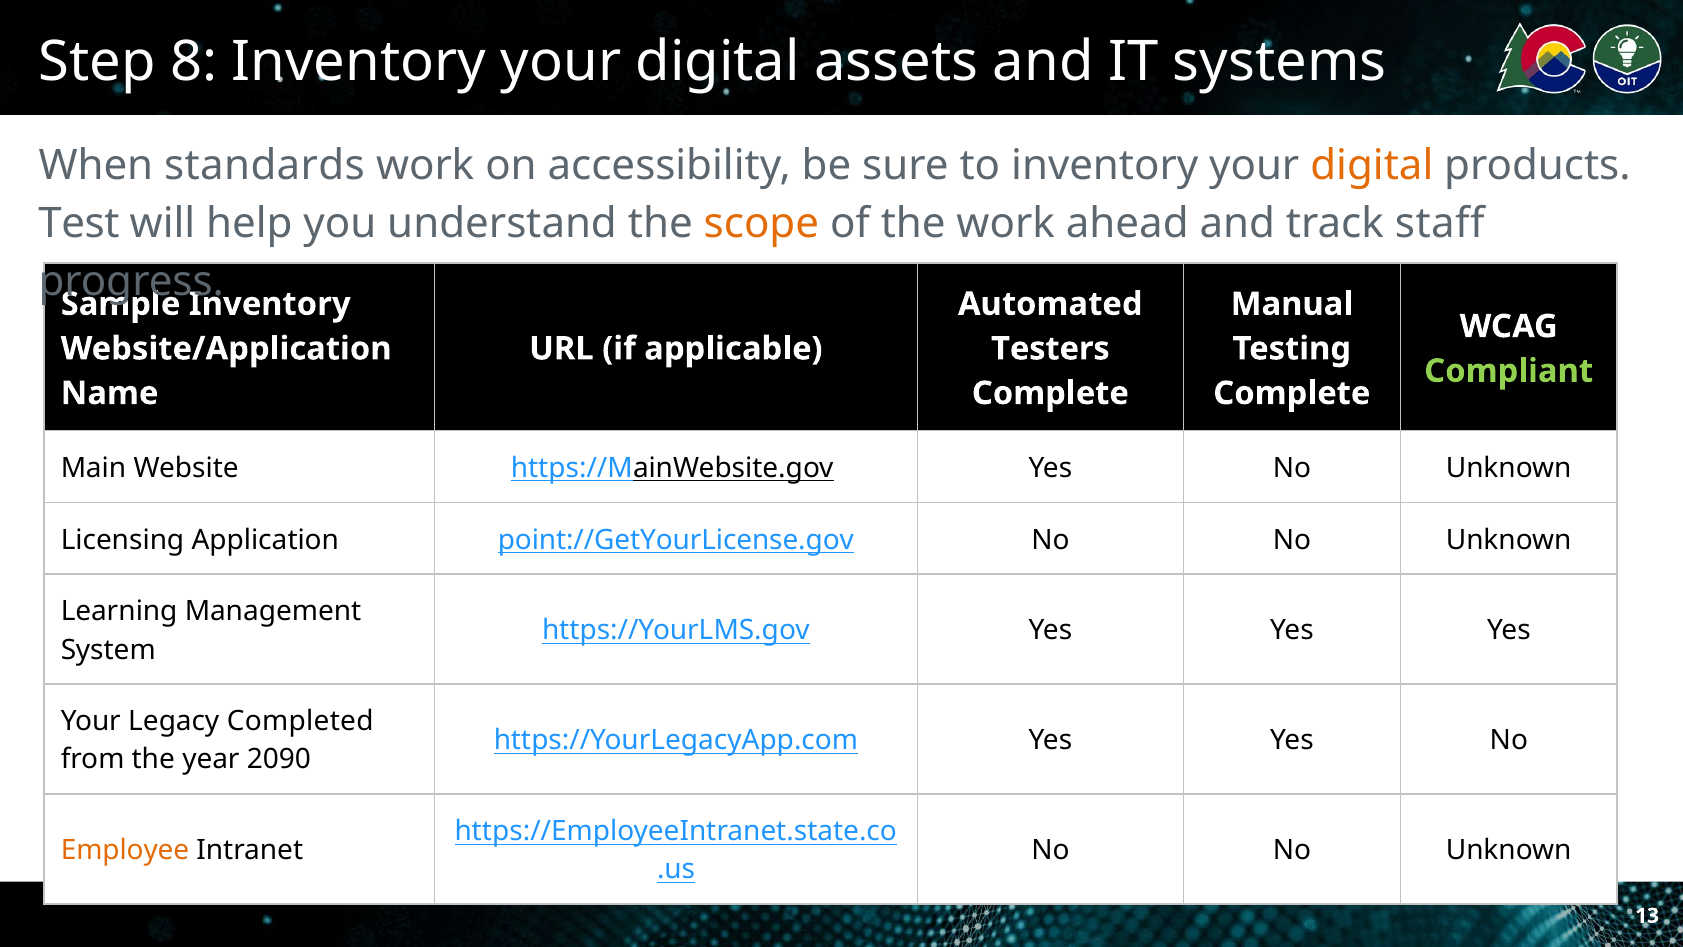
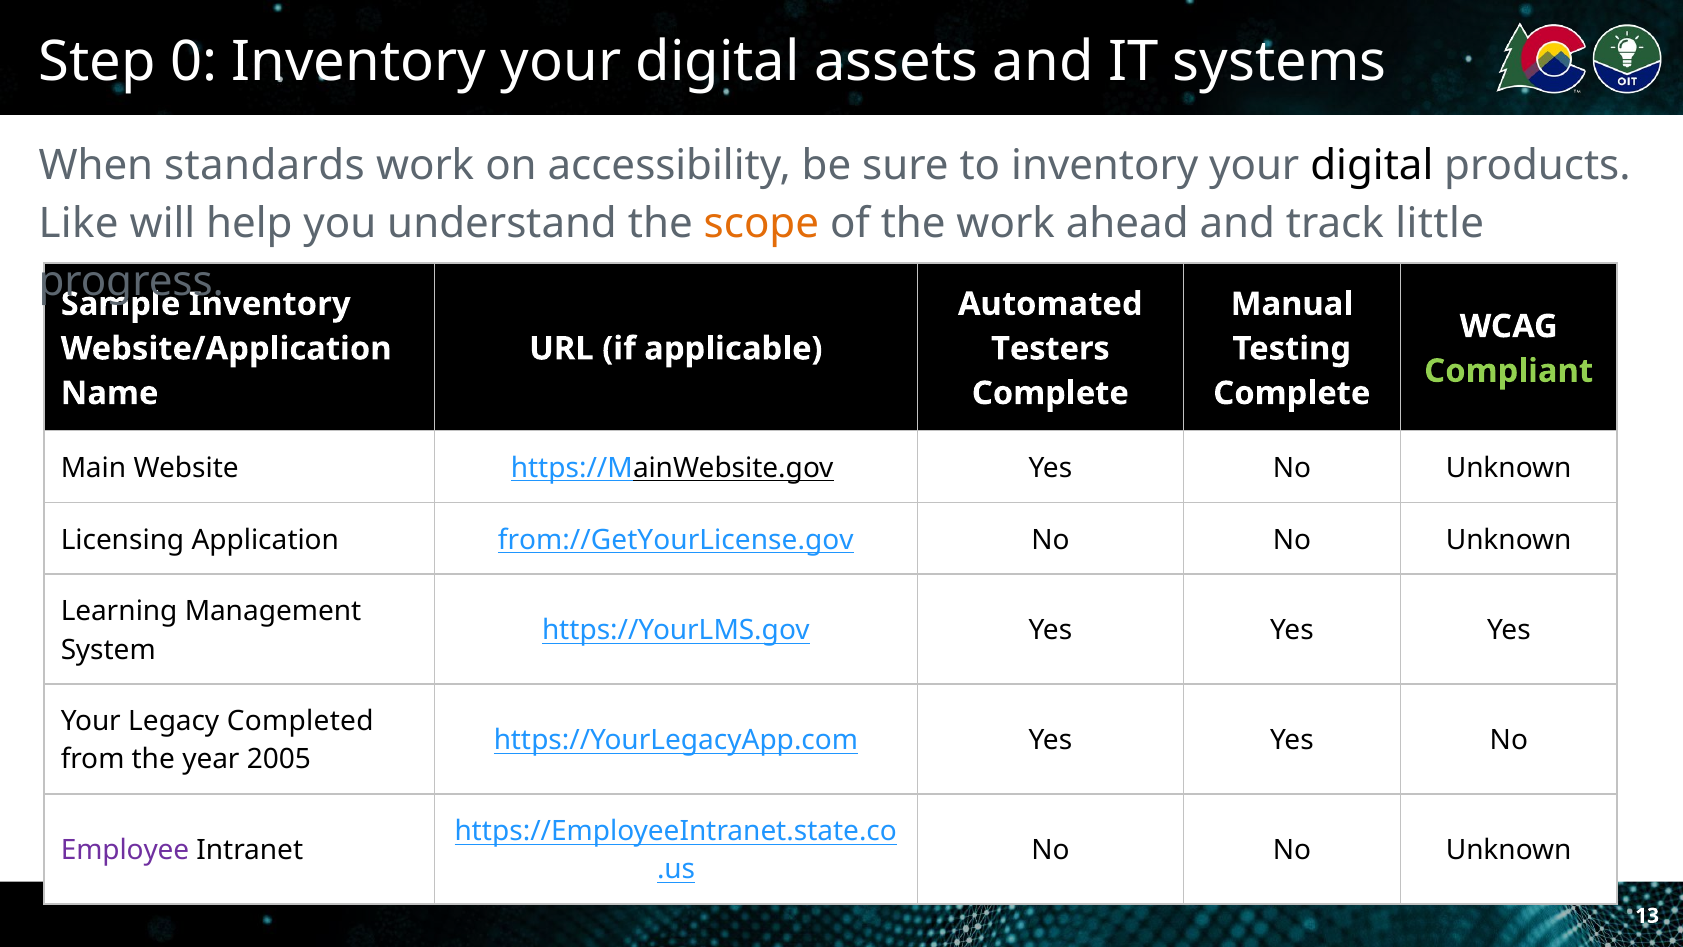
8: 8 -> 0 (194, 62)
digital colour: orange -> black (1372, 165)
Test: Test -> Like (79, 224)
staff: staff -> little (1440, 224)
point://GetYourLicense.gov: point://GetYourLicense.gov -> from://GetYourLicense.gov (676, 540)
2090: 2090 -> 2005 (279, 759)
Employee colour: orange -> purple (125, 850)
